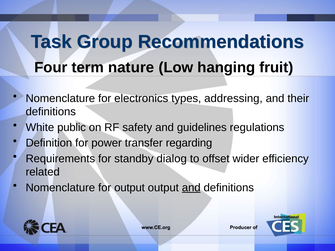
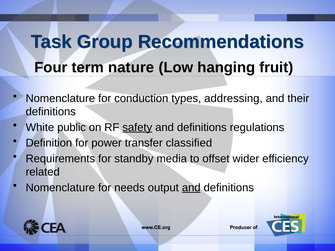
electronics: electronics -> conduction (141, 98)
safety underline: none -> present (137, 127)
guidelines: guidelines -> definitions (202, 127)
regarding: regarding -> classified (189, 143)
dialog: dialog -> media (172, 159)
for output: output -> needs (130, 188)
